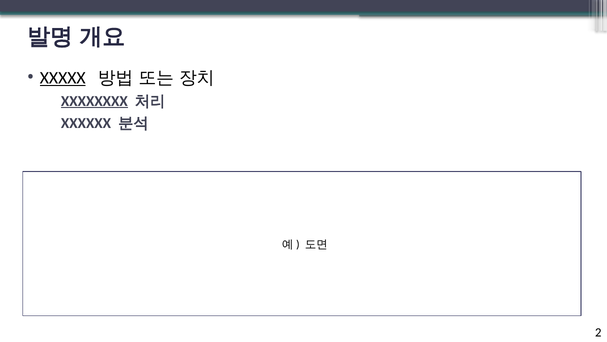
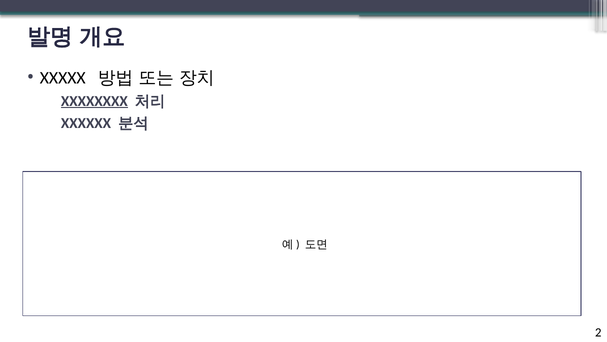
XXXXX underline: present -> none (63, 78)
